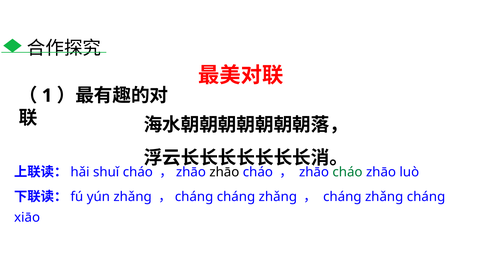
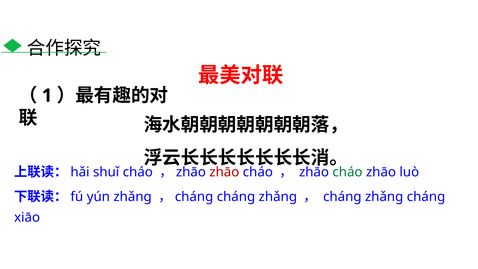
zhāo colour: black -> red (224, 172)
